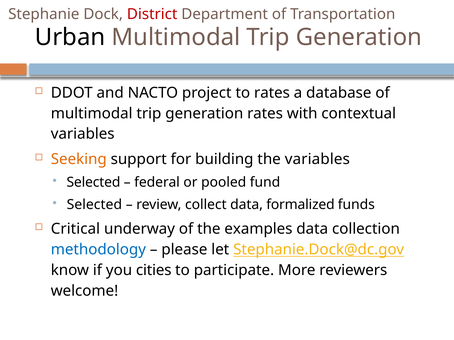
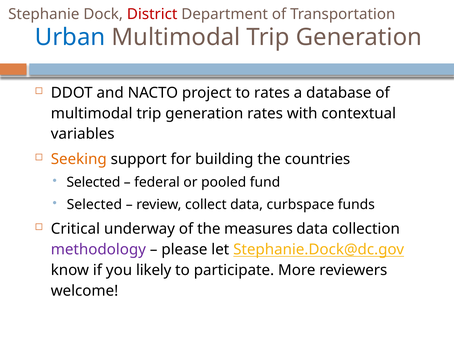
Urban colour: black -> blue (70, 37)
the variables: variables -> countries (317, 159)
formalized: formalized -> curbspace (300, 205)
examples: examples -> measures (258, 229)
methodology colour: blue -> purple (98, 250)
cities: cities -> likely (154, 270)
